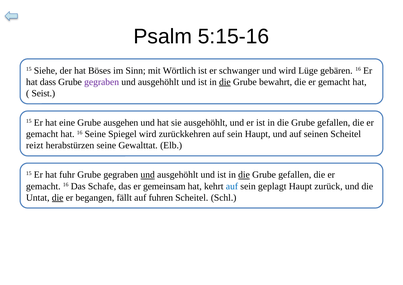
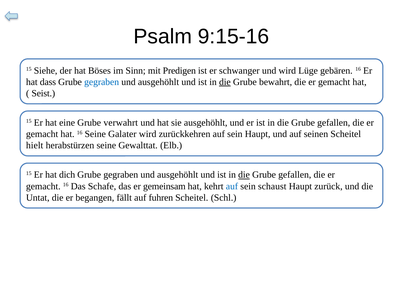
5:15-16: 5:15-16 -> 9:15-16 (234, 37)
Wörtlich: Wörtlich -> Predigen (179, 71)
gegraben colour: purple -> blue (102, 82)
ausgehen: ausgehen -> verwahrt (121, 123)
Spiegel: Spiegel -> Galater (122, 134)
reizt: reizt -> hielt (35, 145)
fuhr: fuhr -> dich (67, 175)
und underline: present -> none (148, 175)
geplagt: geplagt -> schaust (272, 186)
die underline: present -> none (58, 198)
